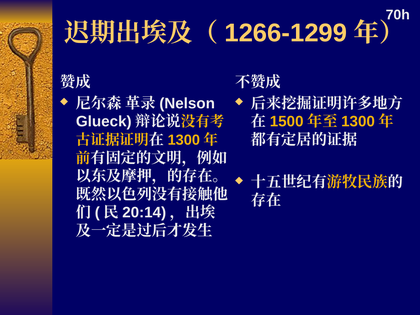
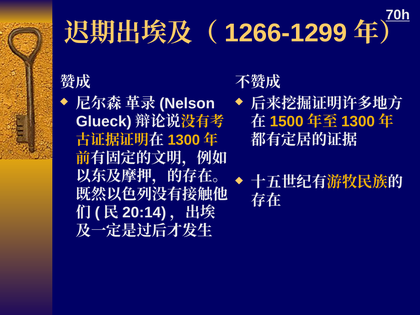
70h underline: none -> present (398, 15)
